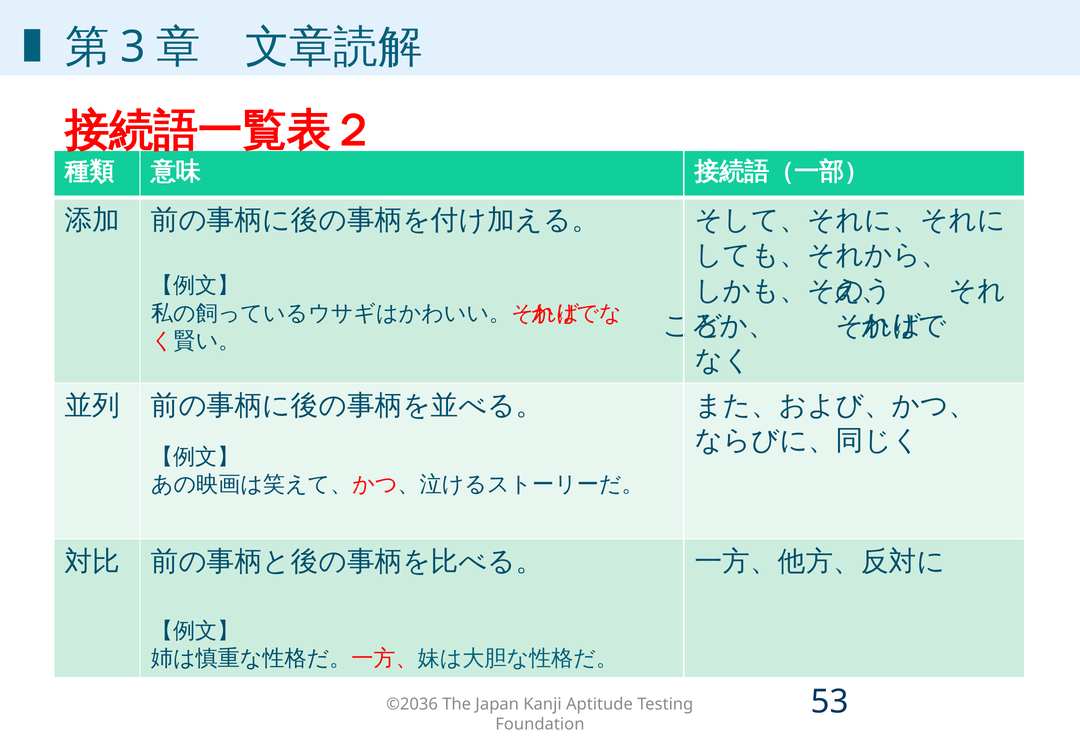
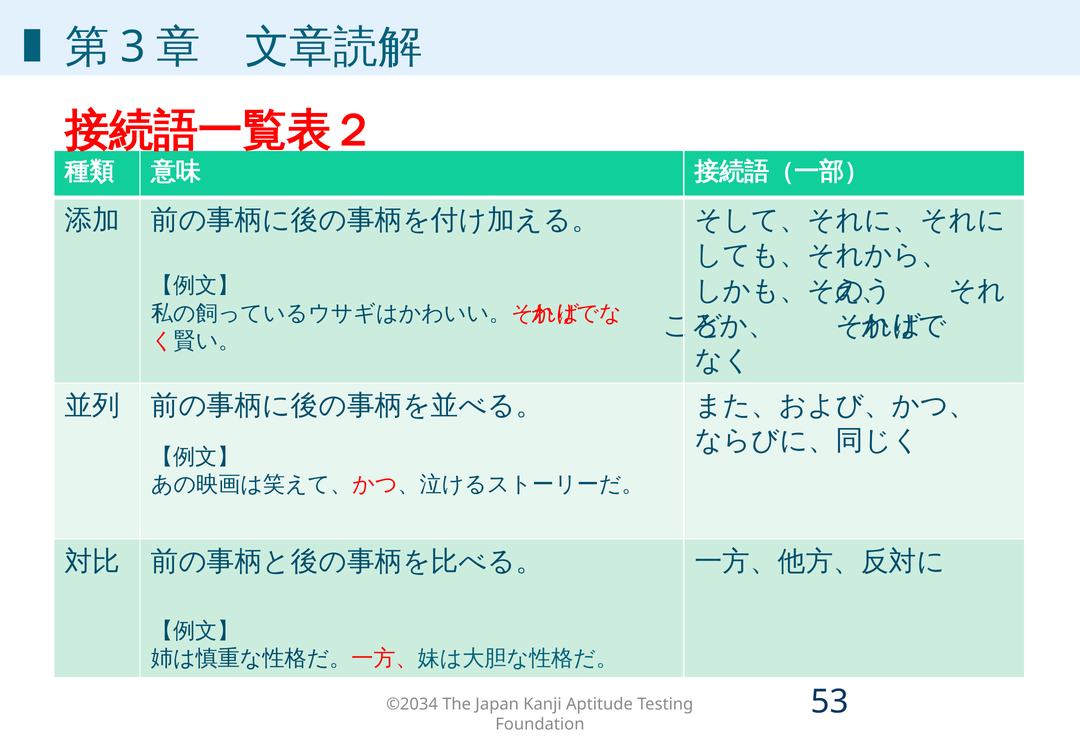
©2036: ©2036 -> ©2034 (412, 704)
